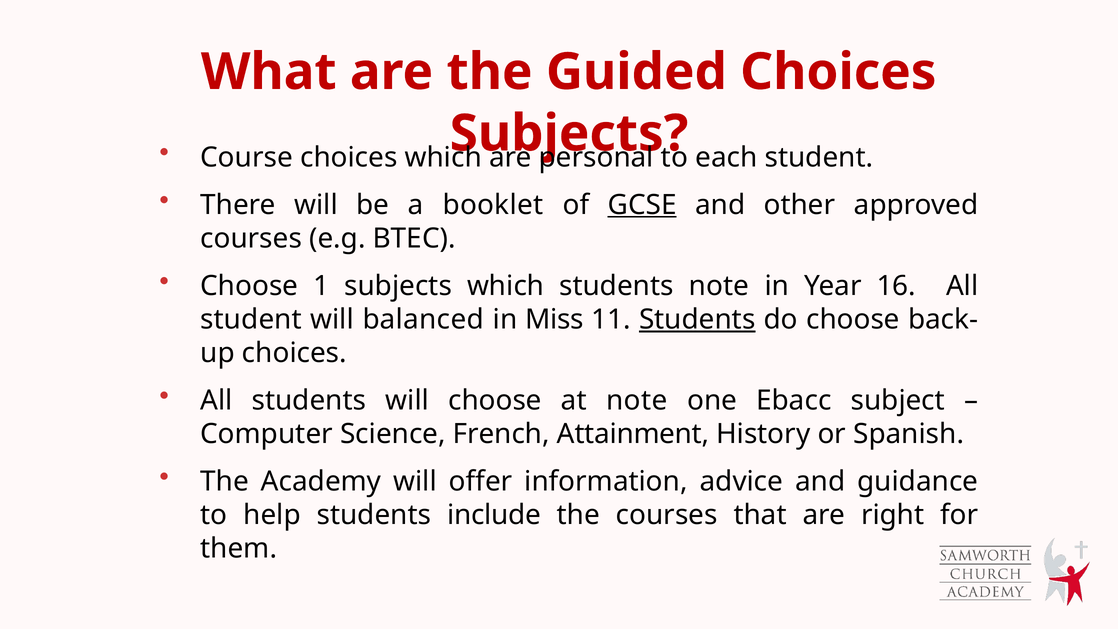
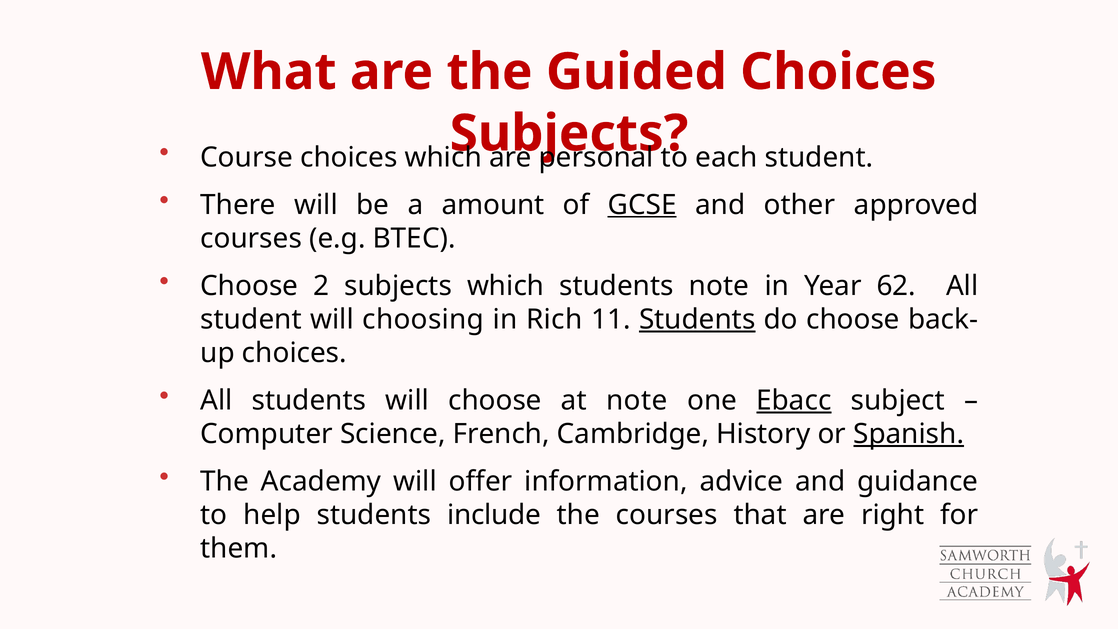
booklet: booklet -> amount (493, 205)
1: 1 -> 2 (321, 286)
16: 16 -> 62 (896, 286)
balanced: balanced -> choosing (423, 319)
Miss: Miss -> Rich (554, 319)
Ebacc underline: none -> present (794, 400)
Attainment: Attainment -> Cambridge (633, 434)
Spanish underline: none -> present (909, 434)
